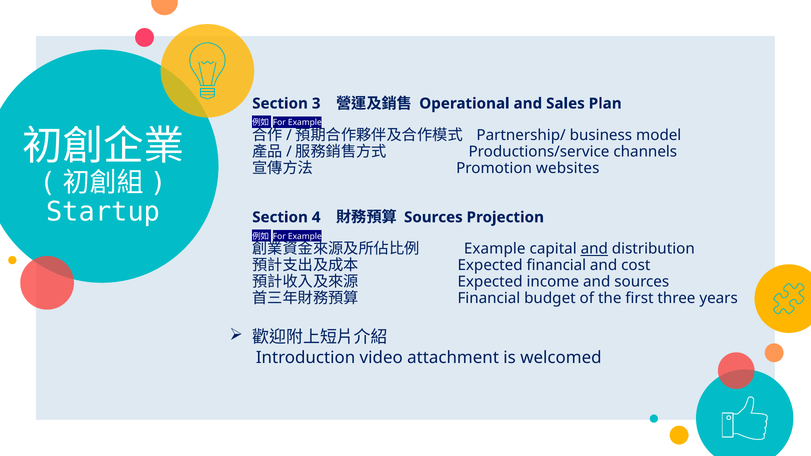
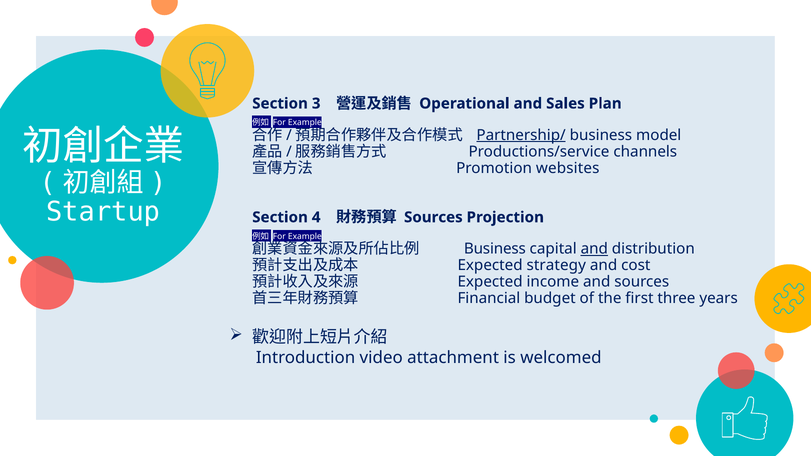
Partnership/ underline: none -> present (521, 135)
Example: Example -> Business (495, 249)
Expected financial: financial -> strategy (556, 265)
